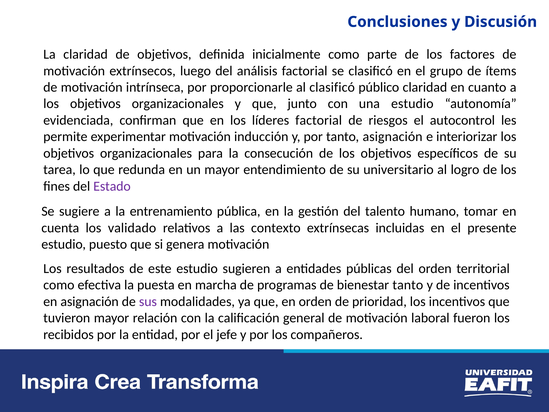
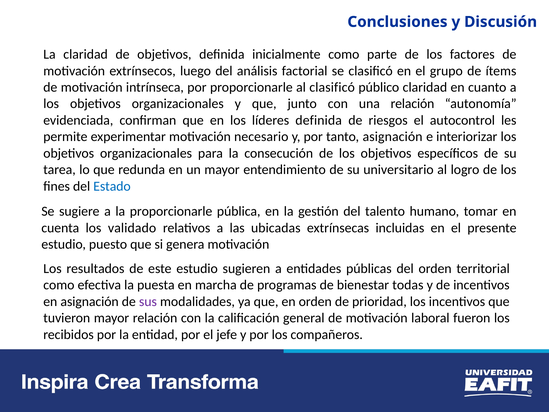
una estudio: estudio -> relación (412, 104)
líderes factorial: factorial -> definida (319, 120)
inducción: inducción -> necesario (261, 137)
Estado colour: purple -> blue (112, 186)
la entrenamiento: entrenamiento -> proporcionarle (171, 211)
contexto: contexto -> ubicadas (276, 228)
bienestar tanto: tanto -> todas (408, 285)
